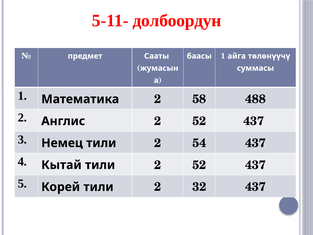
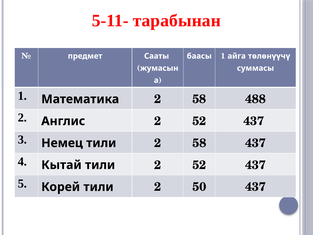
долбоордун: долбоордун -> тарабынан (177, 21)
тили 2 54: 54 -> 58 (199, 143)
32: 32 -> 50 (199, 187)
